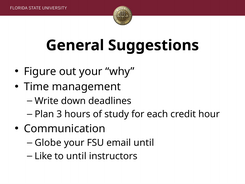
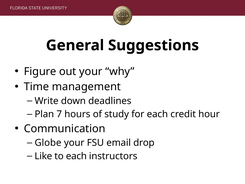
3: 3 -> 7 (59, 114)
email until: until -> drop (144, 143)
to until: until -> each (76, 156)
